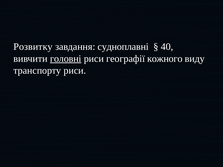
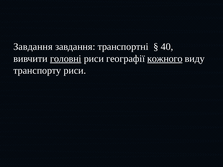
Розвитку: Розвитку -> Завдання (33, 47)
судноплавні: судноплавні -> транспортні (123, 47)
кожного underline: none -> present (165, 59)
